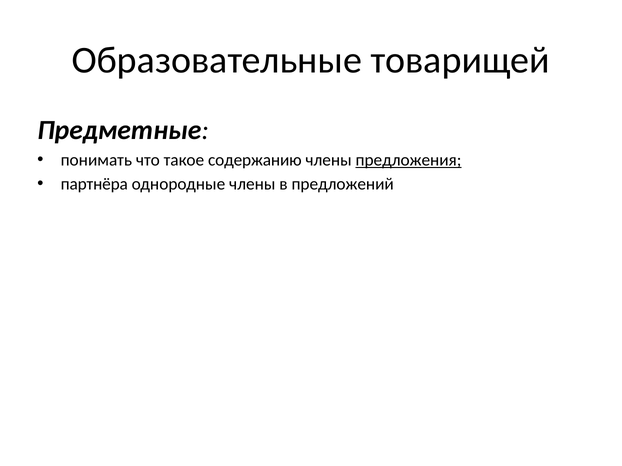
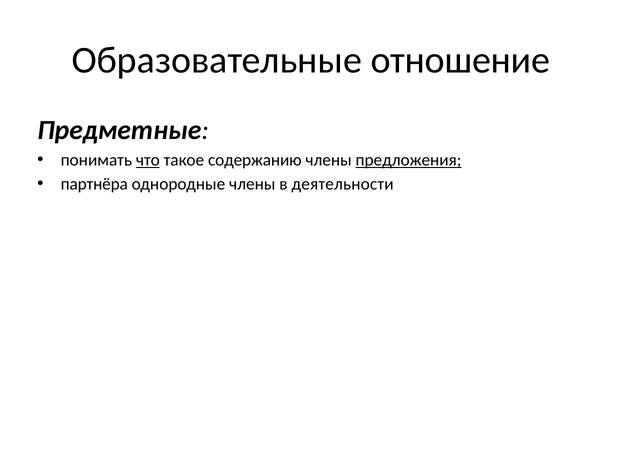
товарищей: товарищей -> отношение (460, 60)
что underline: none -> present (148, 160)
предложений: предложений -> деятельности (343, 184)
